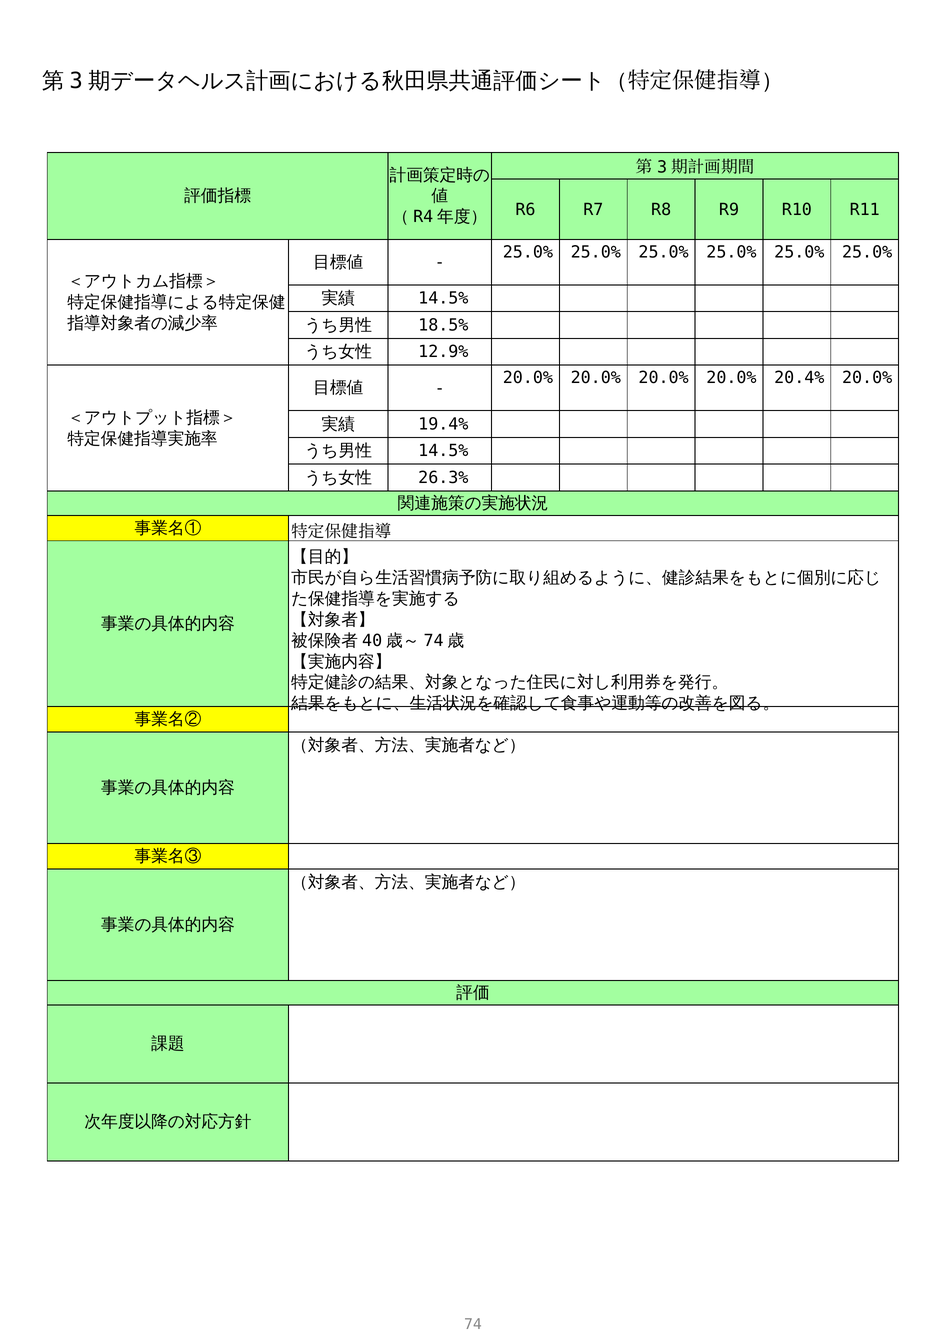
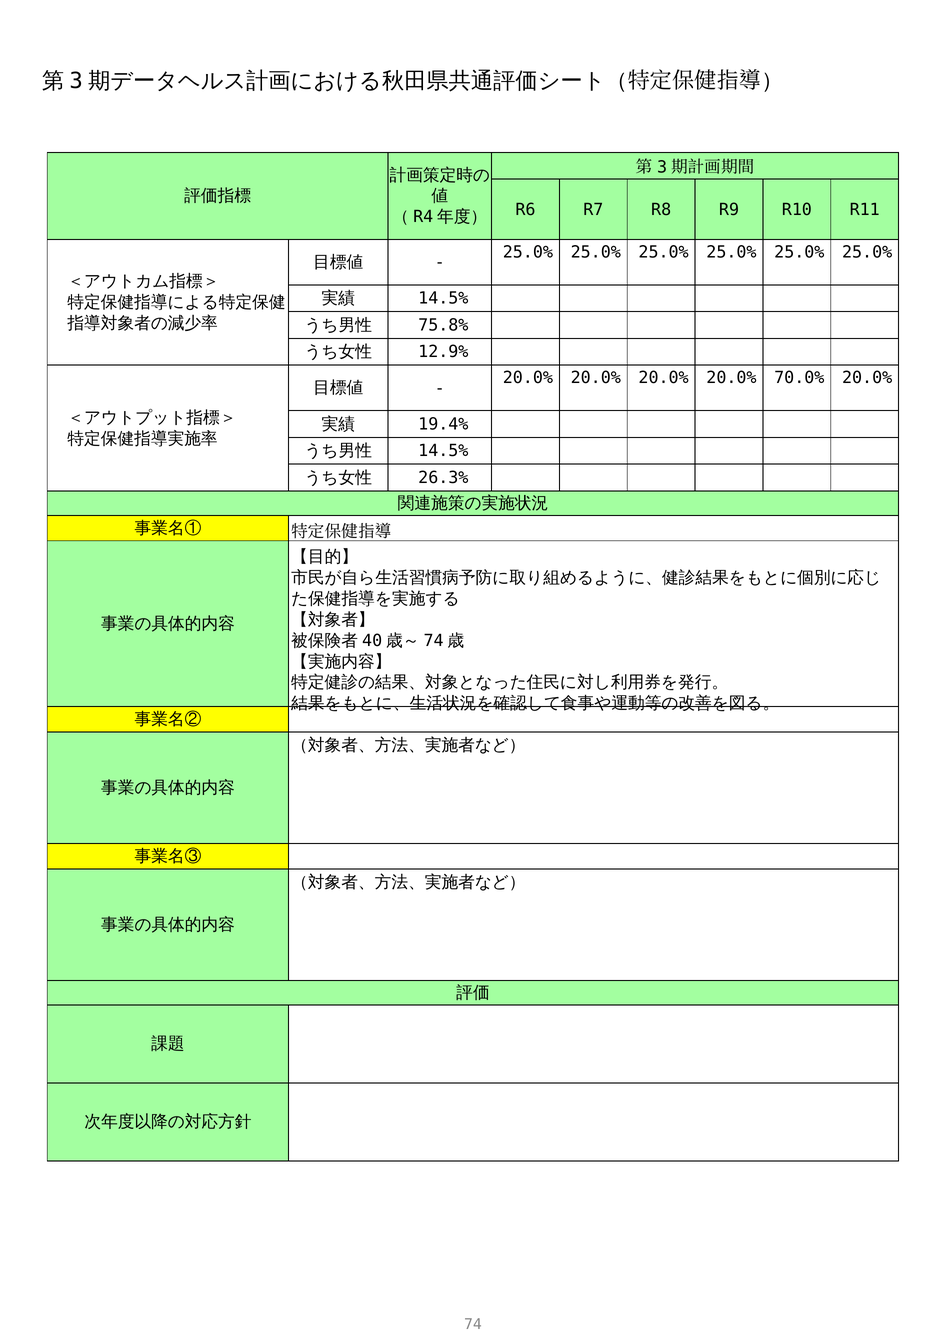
18.5%: 18.5% -> 75.8% (443, 325)
20.4%: 20.4% -> 70.0% (799, 378)
